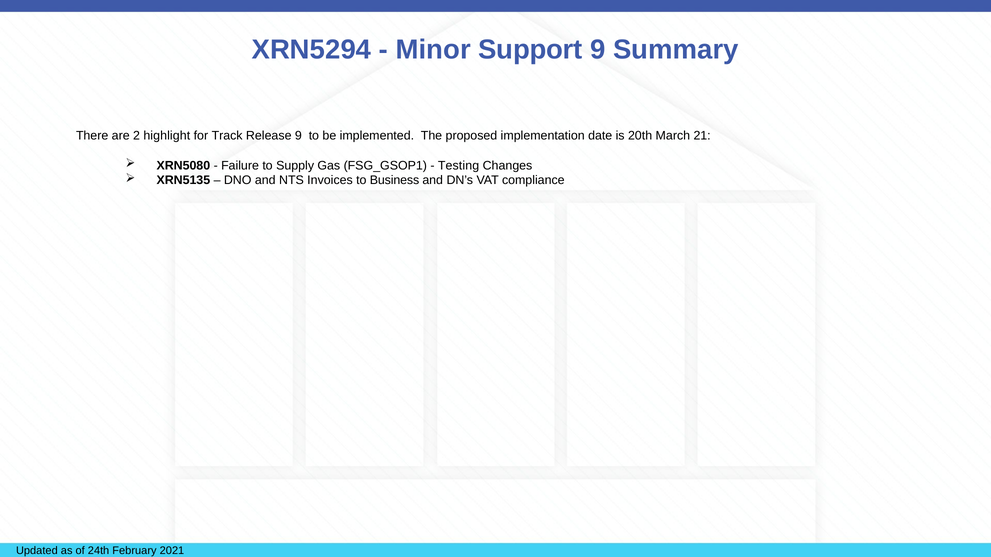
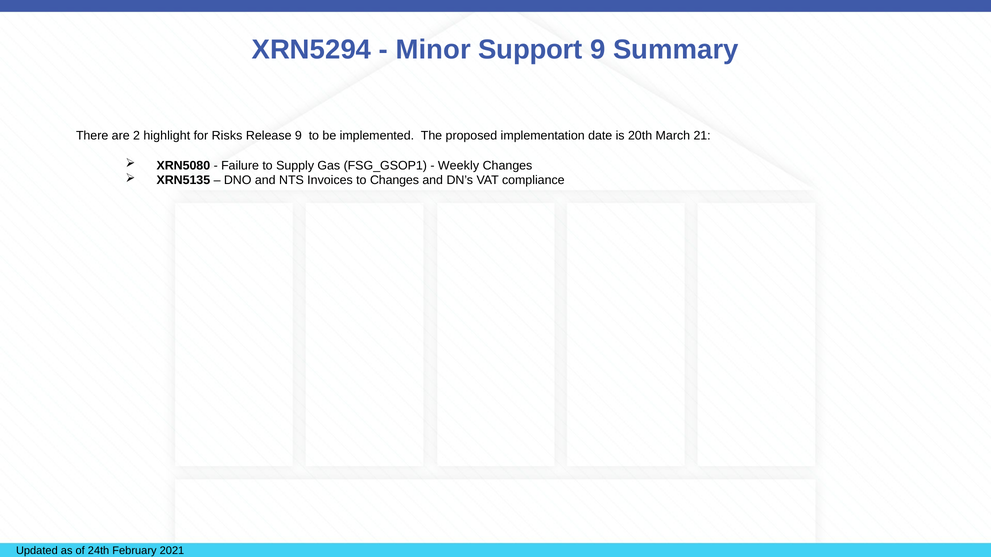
Track: Track -> Risks (227, 136)
Testing: Testing -> Weekly (459, 166)
to Business: Business -> Changes (394, 180)
